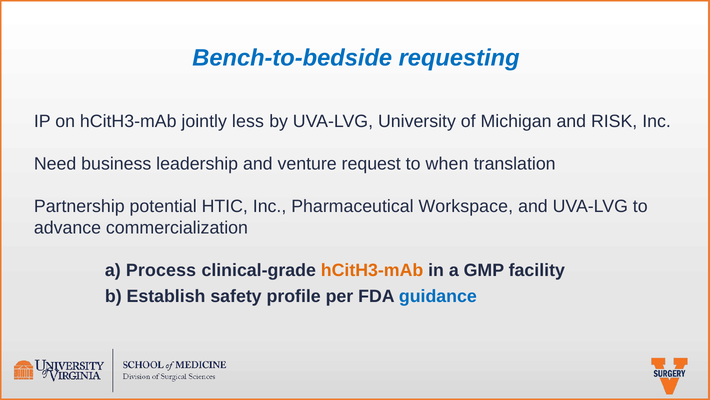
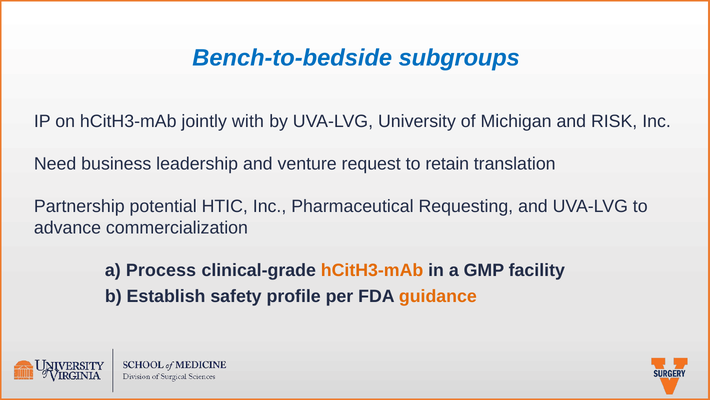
requesting: requesting -> subgroups (459, 58)
less: less -> with (248, 121)
when: when -> retain (447, 164)
Workspace: Workspace -> Requesting (466, 206)
guidance colour: blue -> orange (438, 296)
